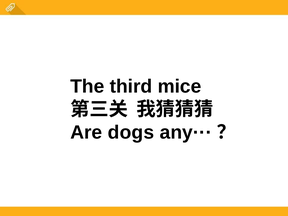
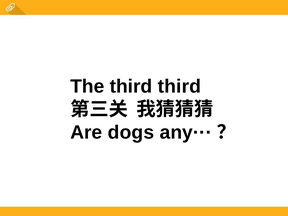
third mice: mice -> third (179, 86)
